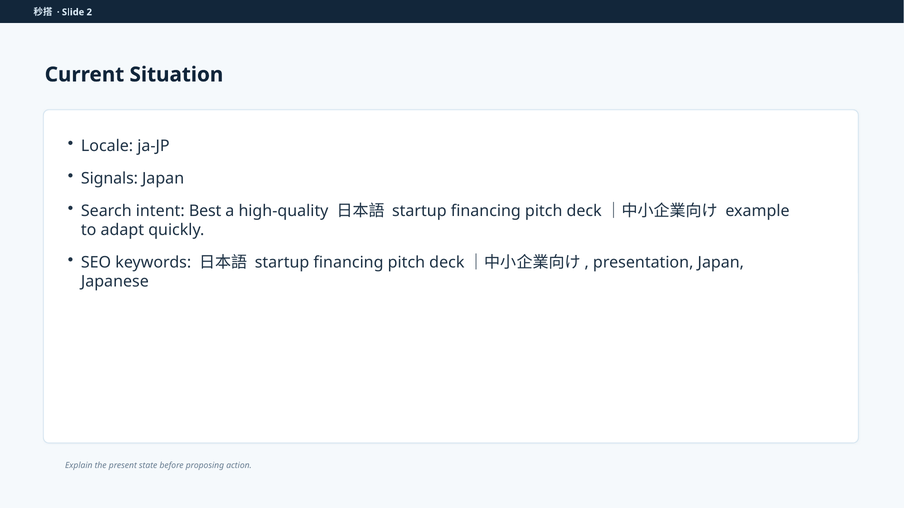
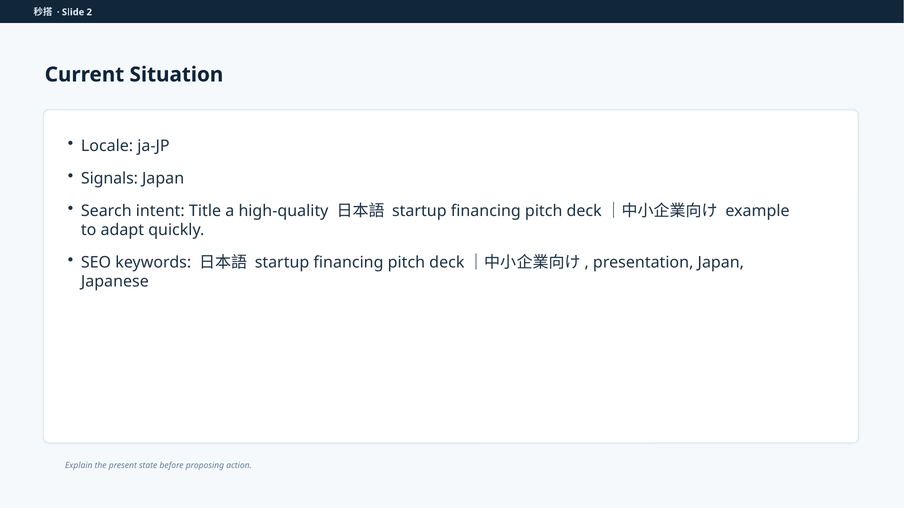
Best: Best -> Title (205, 211)
